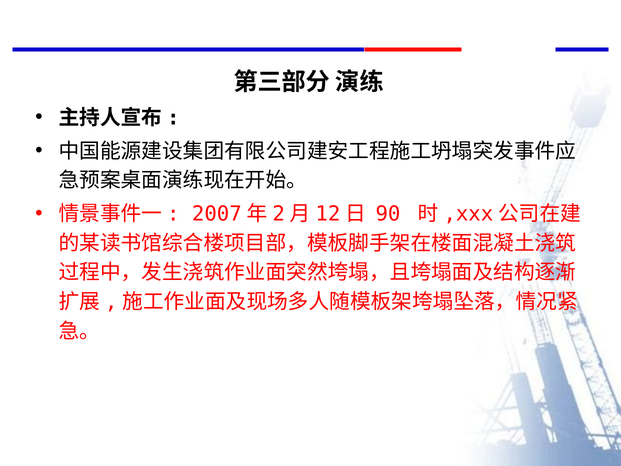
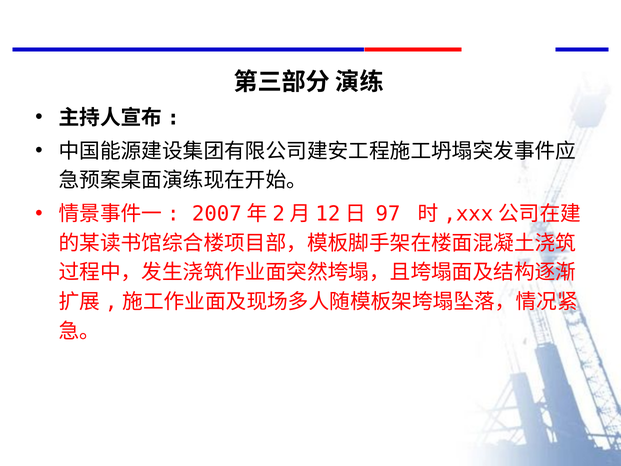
90: 90 -> 97 (388, 214)
